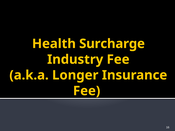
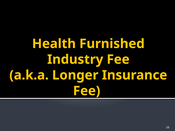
Surcharge: Surcharge -> Furnished (112, 44)
